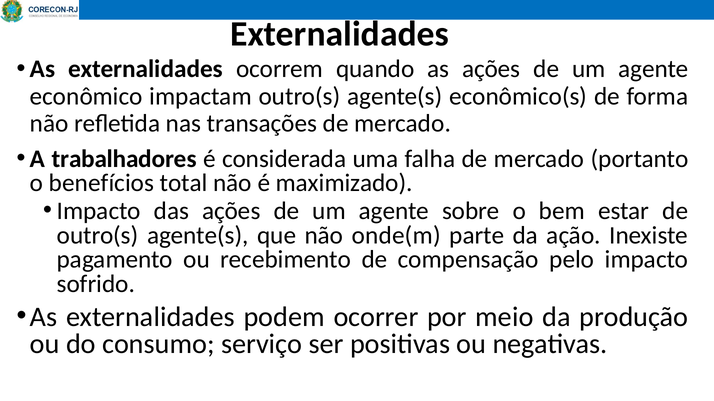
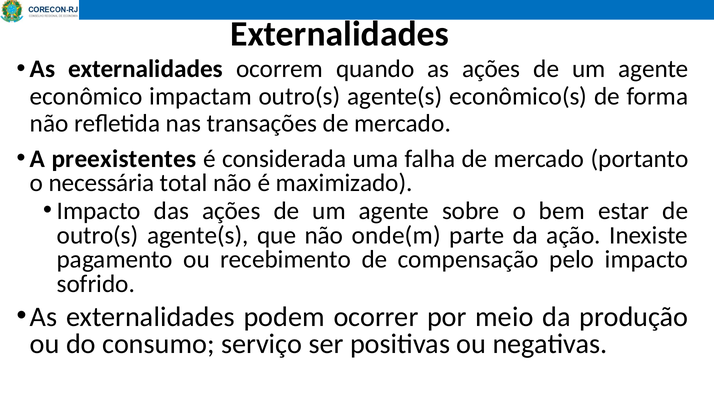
trabalhadores: trabalhadores -> preexistentes (124, 159)
benefícios: benefícios -> necessária (102, 183)
